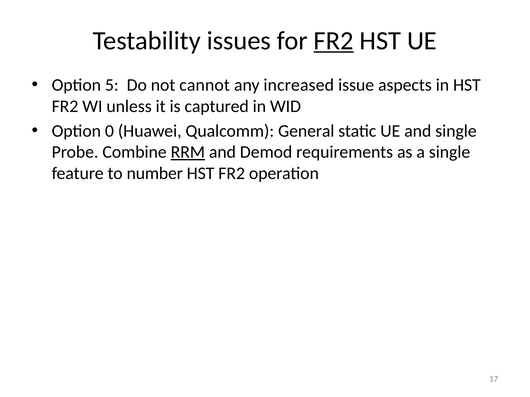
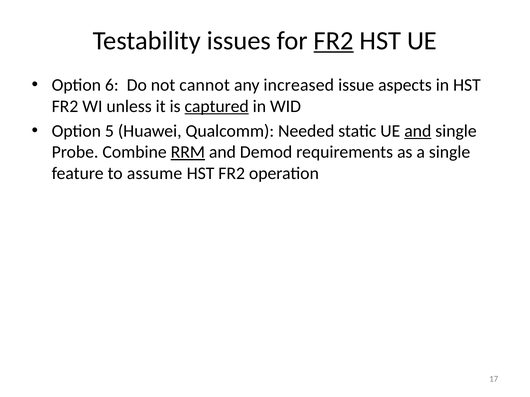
5: 5 -> 6 (112, 85)
captured underline: none -> present (217, 106)
0: 0 -> 5 (109, 131)
General: General -> Needed (306, 131)
and underline: none -> present (418, 131)
number: number -> assume (155, 173)
